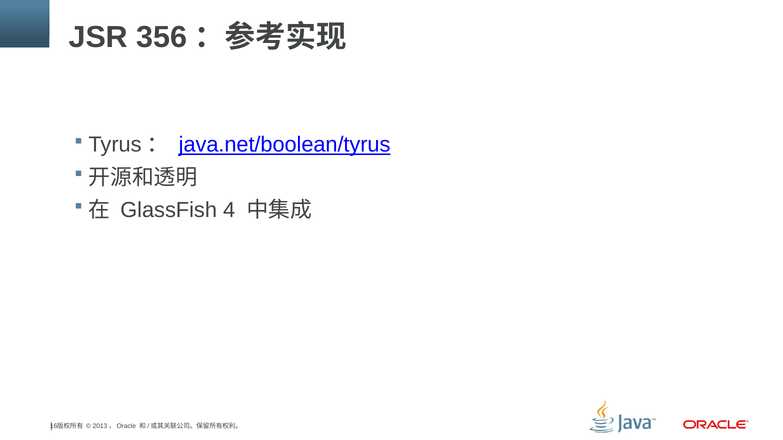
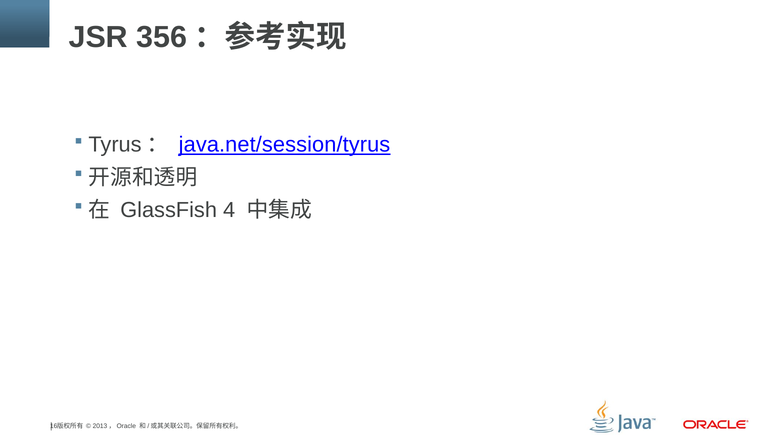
java.net/boolean/tyrus: java.net/boolean/tyrus -> java.net/session/tyrus (284, 145)
